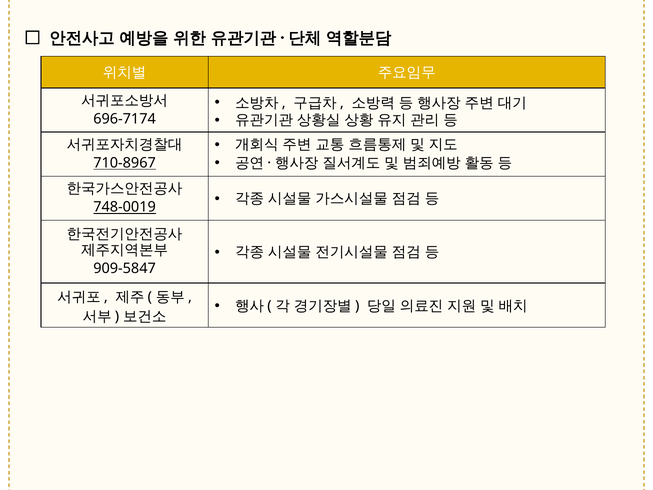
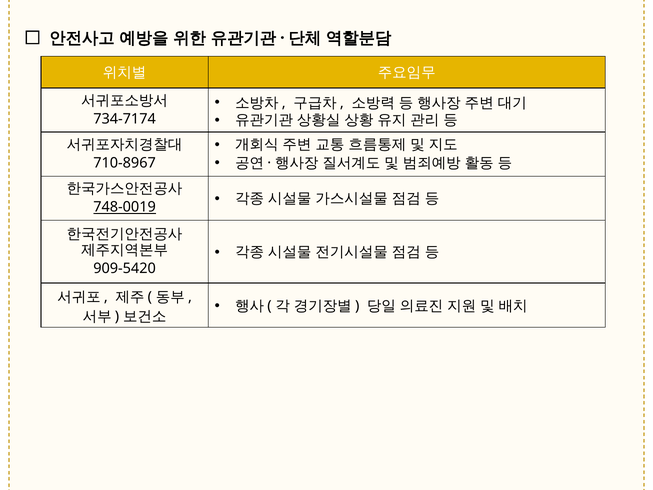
696-7174: 696-7174 -> 734-7174 (125, 119)
710-8967 underline: present -> none (125, 163)
909-5847: 909-5847 -> 909-5420 (125, 269)
